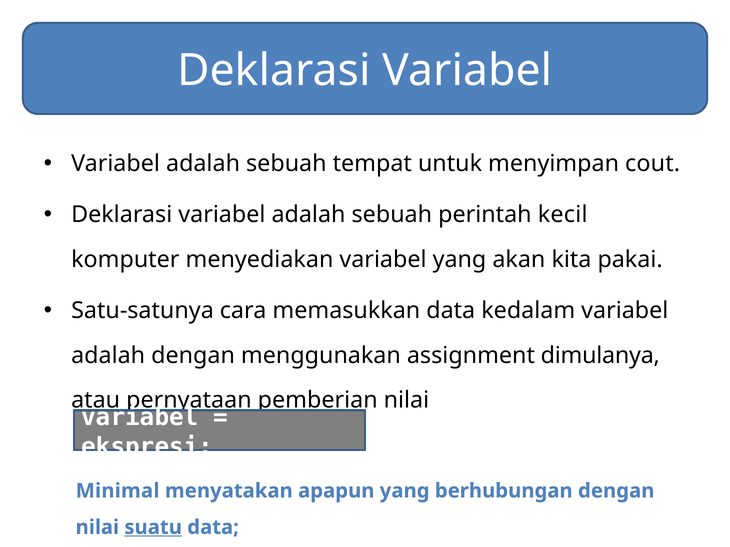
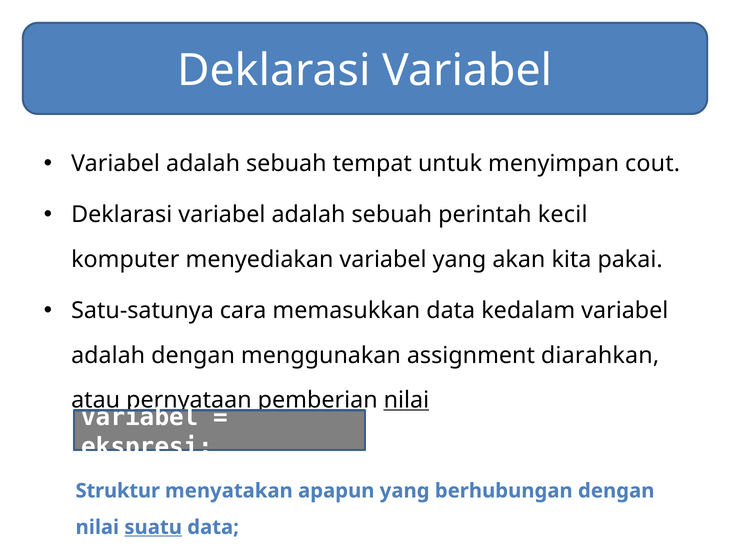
dimulanya: dimulanya -> diarahkan (600, 356)
nilai underline: none -> present (406, 400)
Minimal: Minimal -> Struktur (118, 491)
